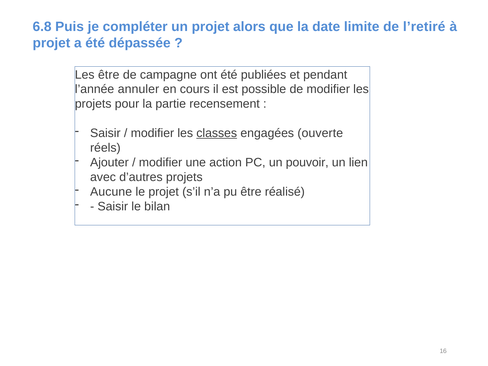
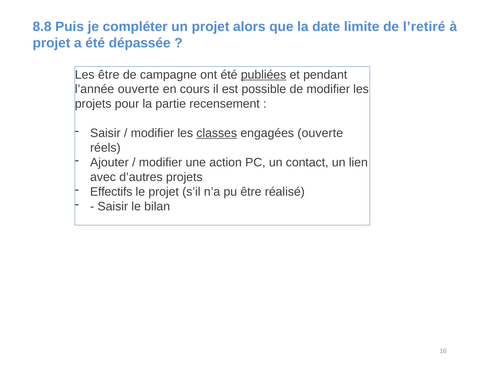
6.8: 6.8 -> 8.8 (42, 27)
publiées underline: none -> present (264, 75)
l’année annuler: annuler -> ouverte (138, 89)
pouvoir: pouvoir -> contact (307, 162)
Aucune: Aucune -> Effectifs (111, 192)
